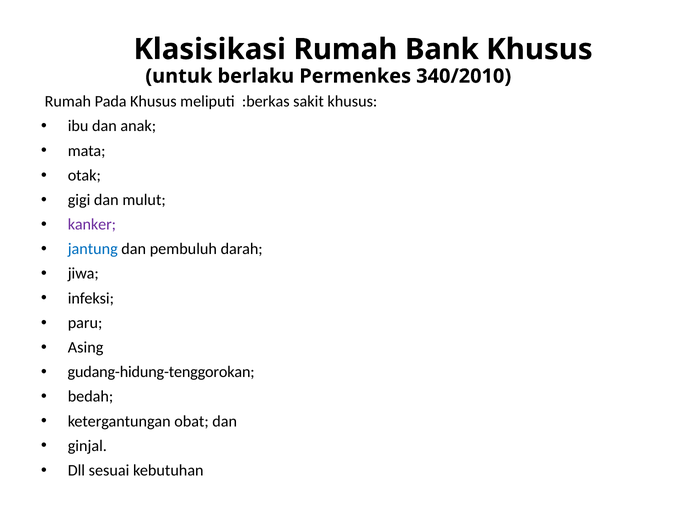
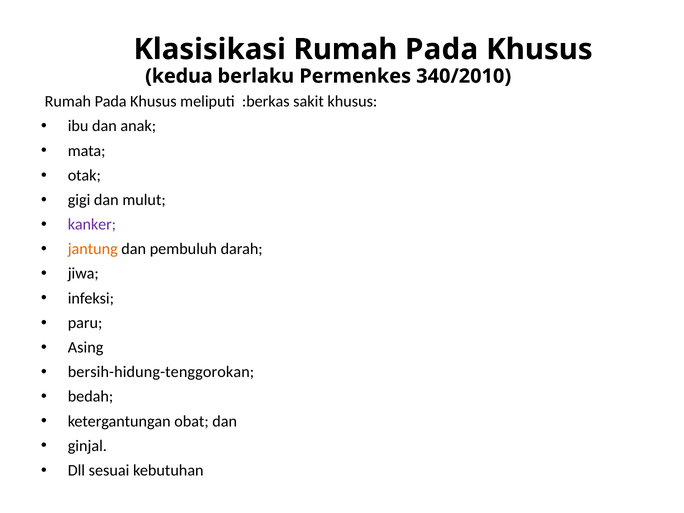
Klasisikasi Rumah Bank: Bank -> Pada (442, 49)
untuk: untuk -> kedua (179, 76)
jantung colour: blue -> orange (93, 249)
gudang-hidung-tenggorokan: gudang-hidung-tenggorokan -> bersih-hidung-tenggorokan (161, 372)
